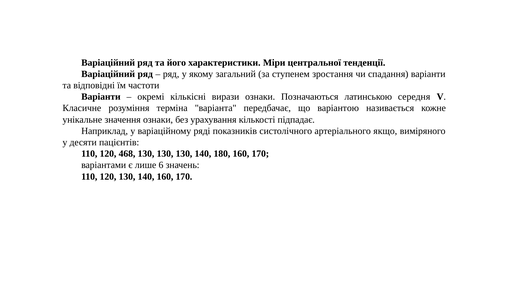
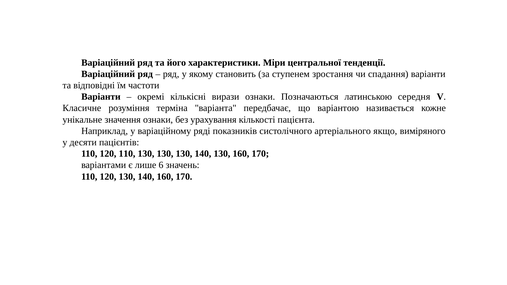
загальний: загальний -> становить (236, 74)
підпадає: підпадає -> пацієнта (296, 120)
120 468: 468 -> 110 (127, 154)
140 180: 180 -> 130 (222, 154)
